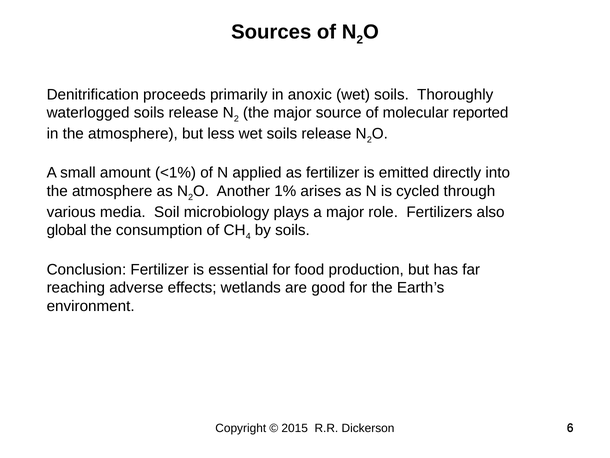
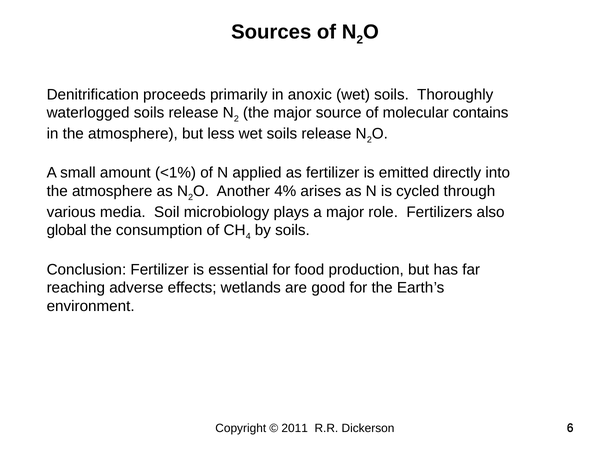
reported: reported -> contains (481, 113)
1%: 1% -> 4% (285, 191)
2015: 2015 -> 2011 (295, 428)
